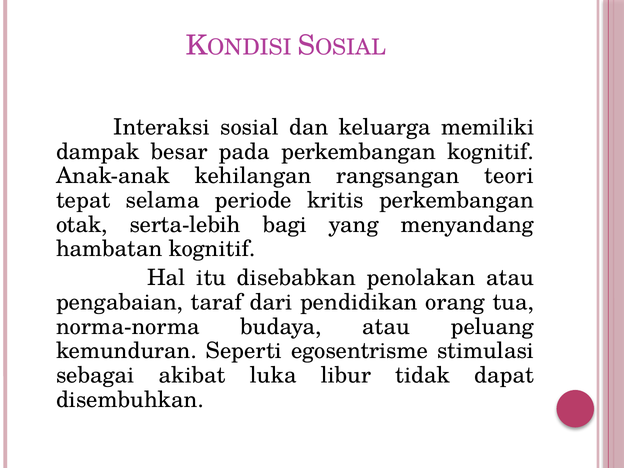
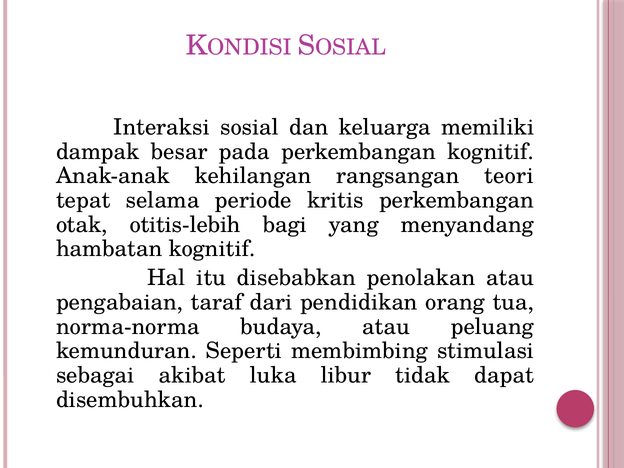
serta-lebih: serta-lebih -> otitis-lebih (185, 225)
egosentrisme: egosentrisme -> membimbing (360, 351)
